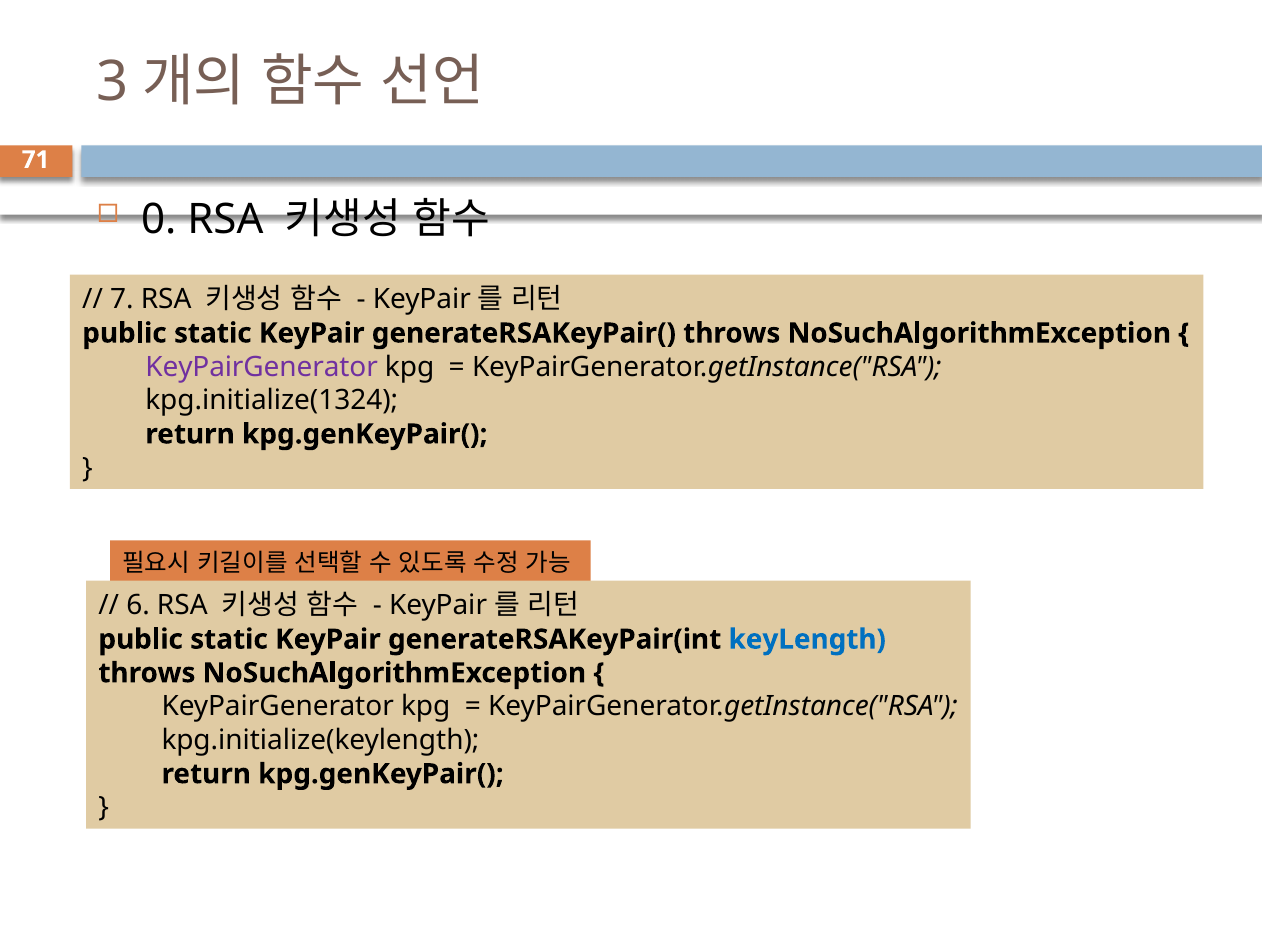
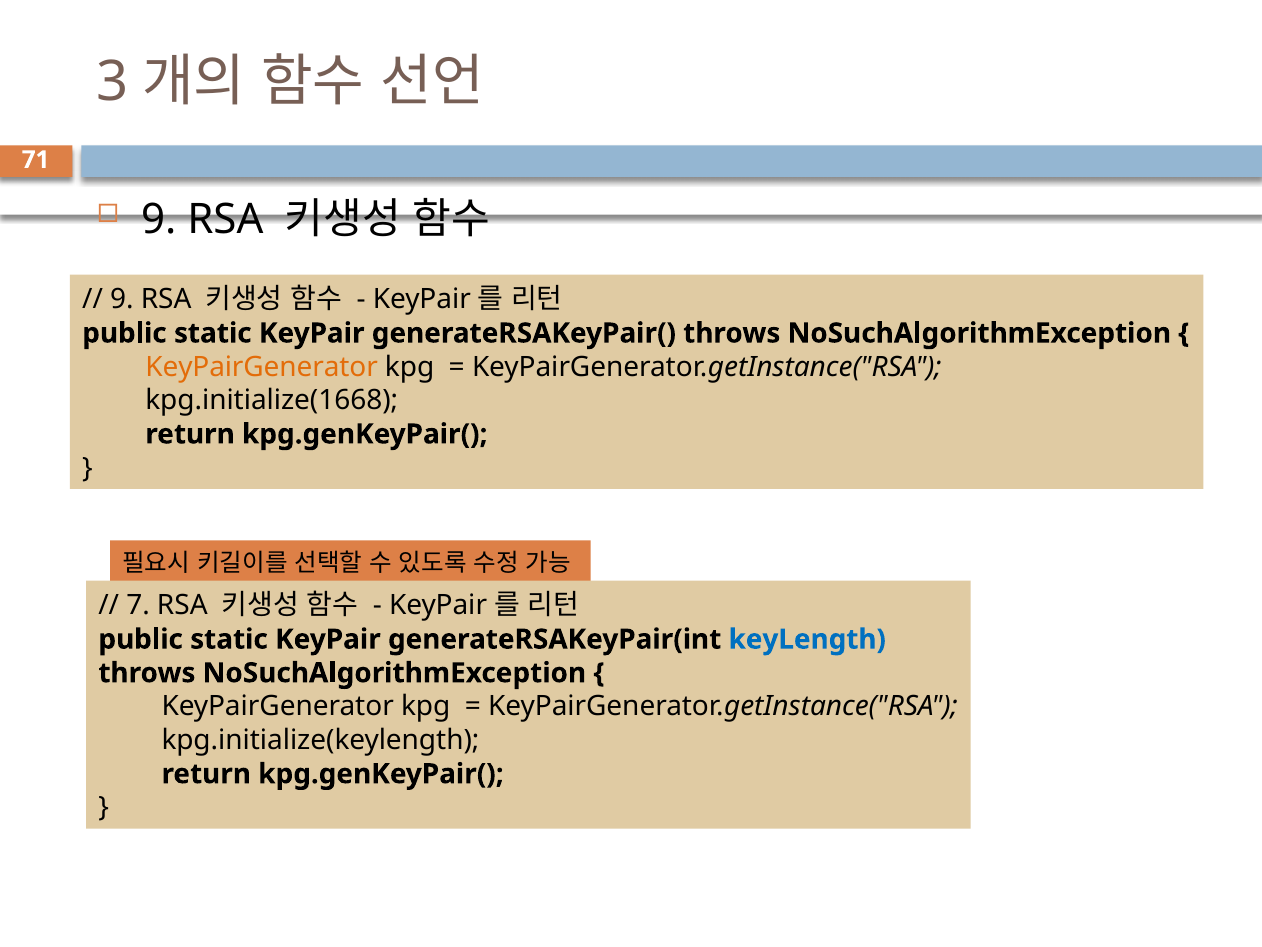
0: 0 -> 9 (159, 219)
7: 7 -> 9 (122, 299)
KeyPairGenerator colour: purple -> orange (262, 367)
kpg.initialize(1324: kpg.initialize(1324 -> kpg.initialize(1668 (272, 400)
6: 6 -> 7 (138, 605)
